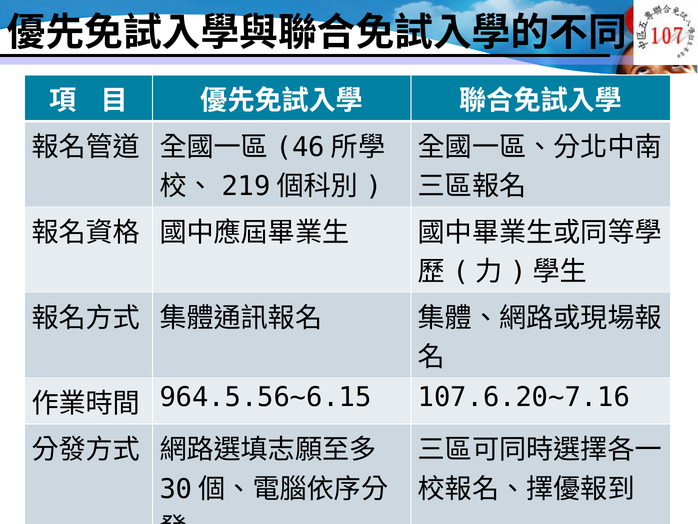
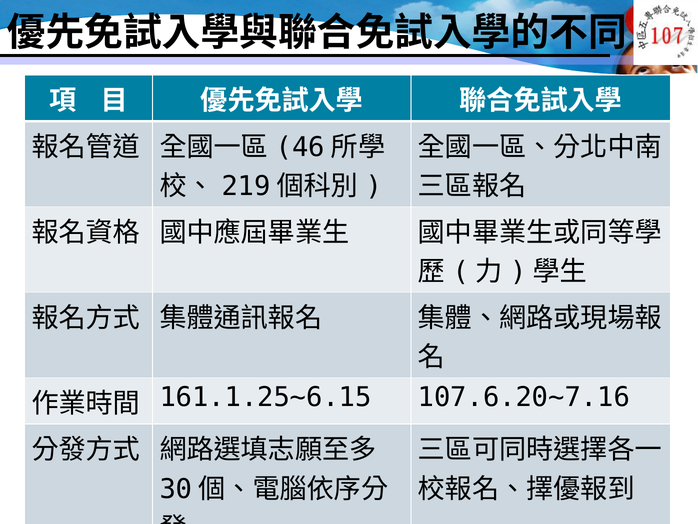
964.5.56~6.15: 964.5.56~6.15 -> 161.1.25~6.15 (266, 397)
